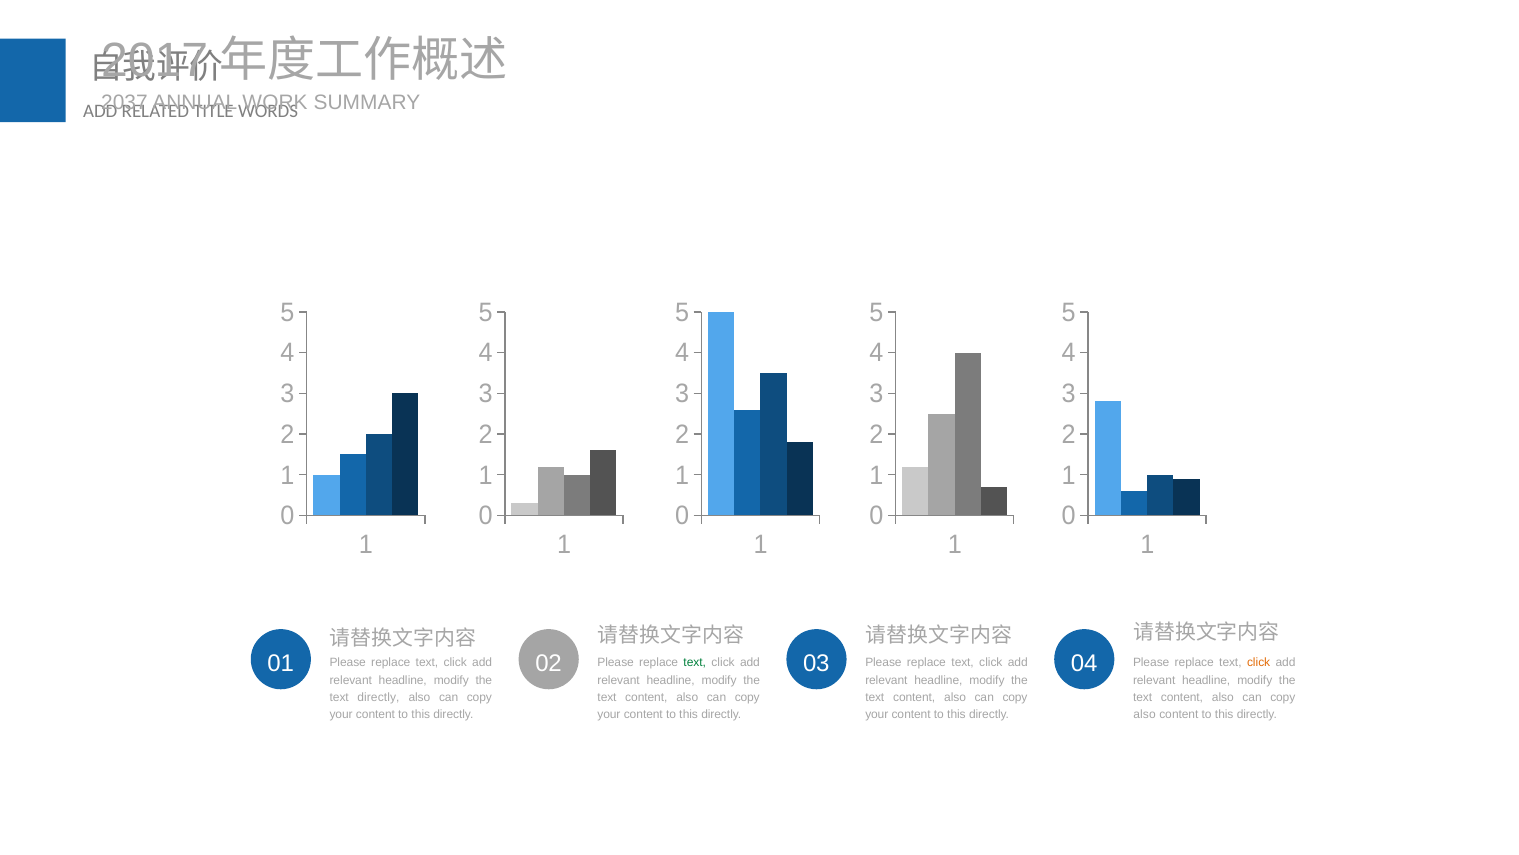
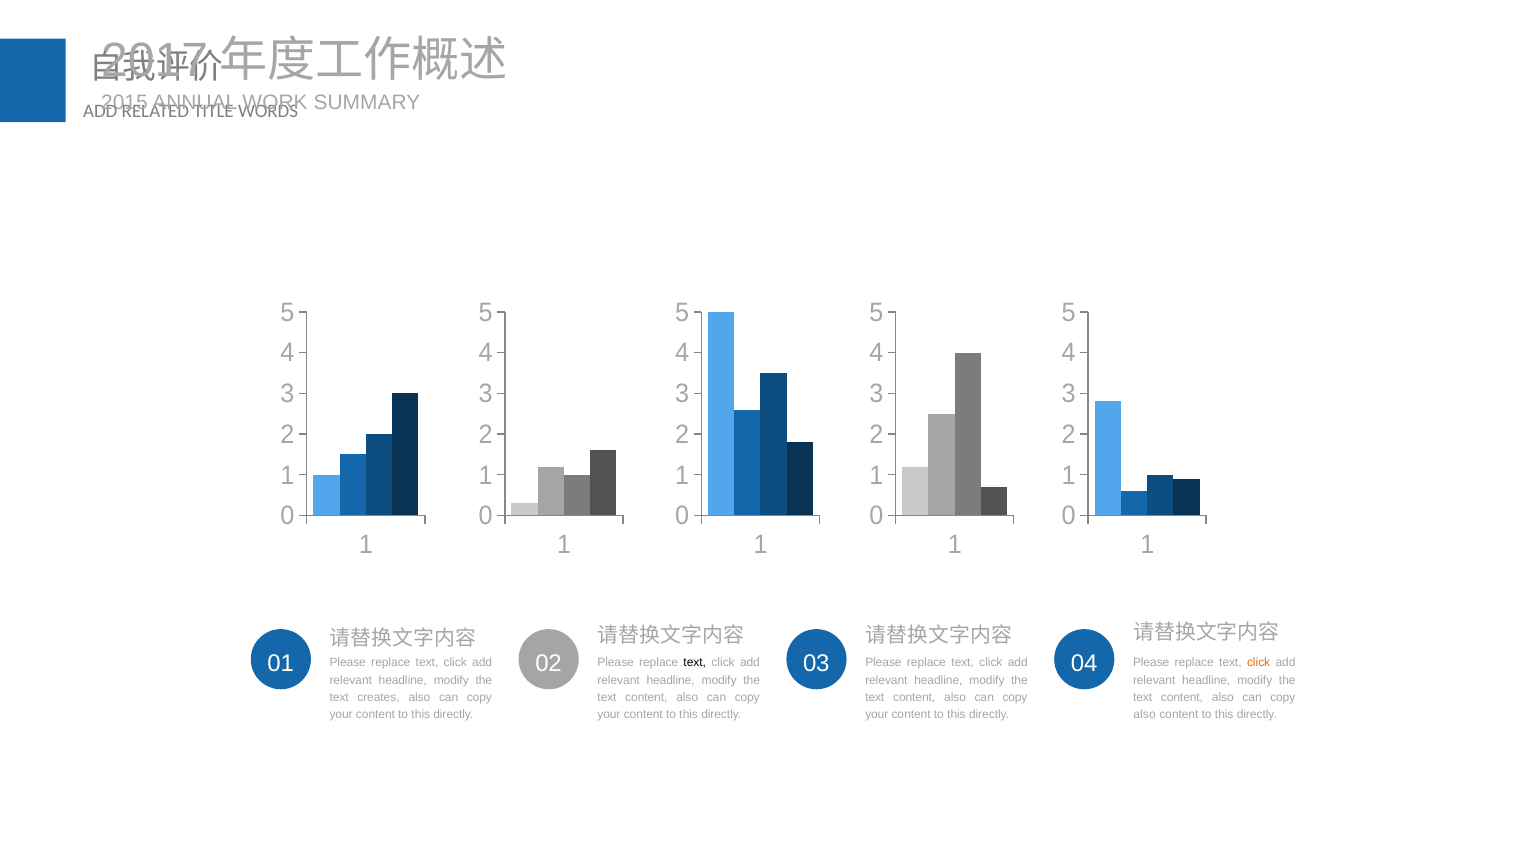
2037: 2037 -> 2015 (124, 102)
text colour: green -> black (695, 663)
text directly: directly -> creates (378, 697)
